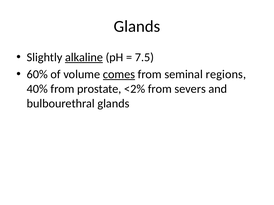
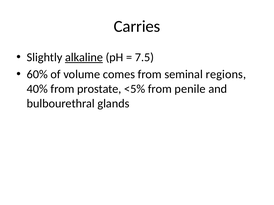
Glands: Glands -> Carries (137, 27)
comes underline: present -> none (119, 75)
<2%: <2% -> <5% (135, 89)
severs: severs -> penile (190, 89)
